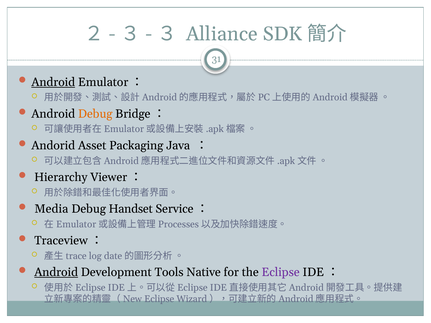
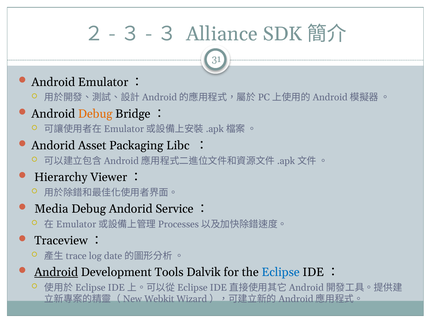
Android underline: present -> none (53, 82)
Java: Java -> Libc (178, 146)
Debug Handset: Handset -> Andorid (131, 209)
Native: Native -> Dalvik (204, 273)
Eclipse colour: purple -> blue (281, 273)
Eclipse: Eclipse -> Webkit (159, 299)
